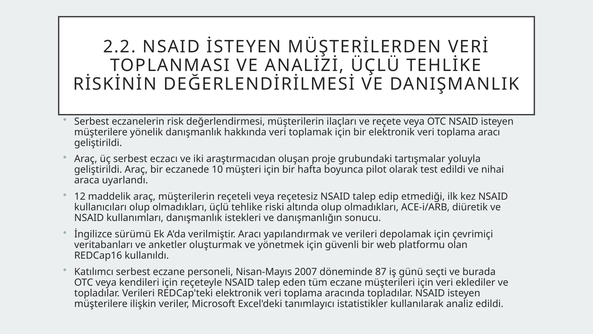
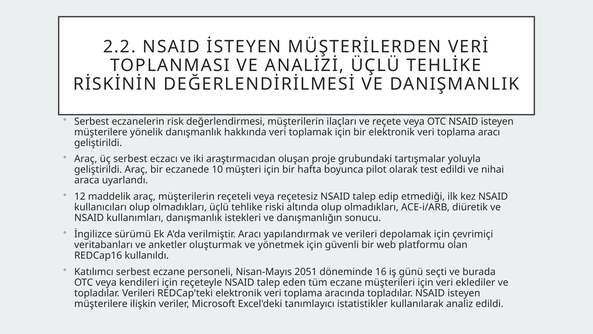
2007: 2007 -> 2051 (306, 271)
87: 87 -> 16 (381, 271)
